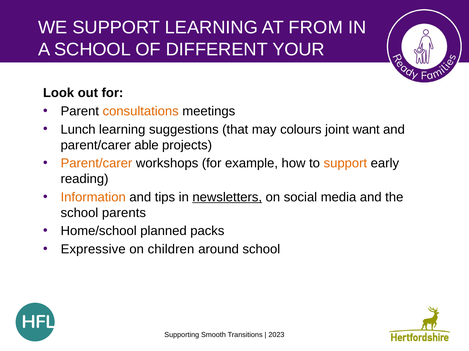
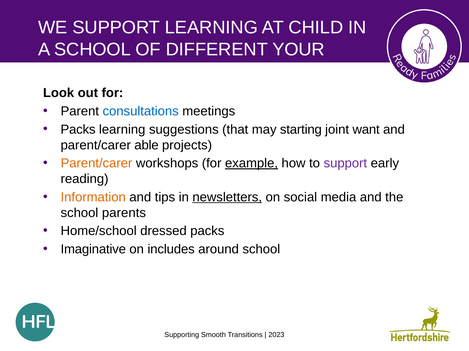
FROM: FROM -> CHILD (316, 28)
consultations colour: orange -> blue (141, 111)
Lunch: Lunch -> Packs (78, 130)
colours: colours -> starting (301, 130)
example underline: none -> present (252, 164)
support colour: orange -> purple (345, 164)
planned: planned -> dressed (163, 231)
Expressive: Expressive -> Imaginative (93, 250)
children: children -> includes (171, 250)
